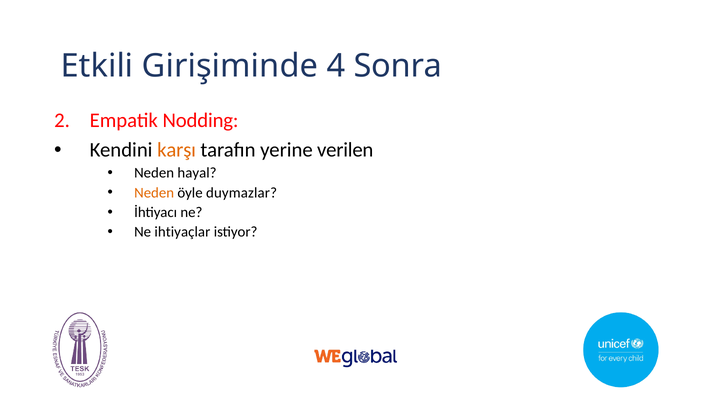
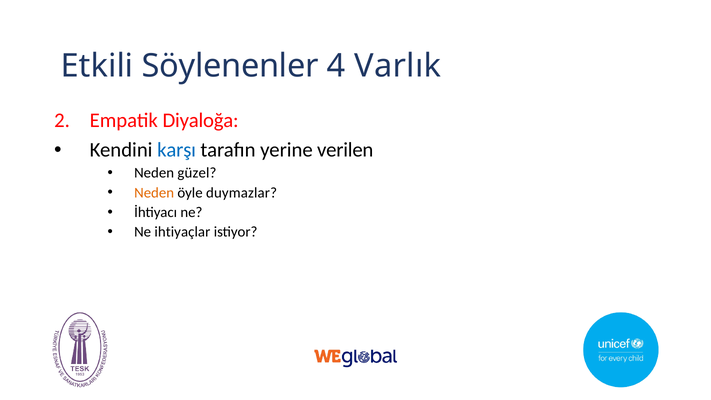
Girişiminde: Girişiminde -> Söylenenler (230, 66)
Sonra: Sonra -> Varlık (398, 66)
Nodding: Nodding -> Diyaloğa (201, 120)
karşı colour: orange -> blue (177, 150)
hayal: hayal -> güzel (197, 173)
